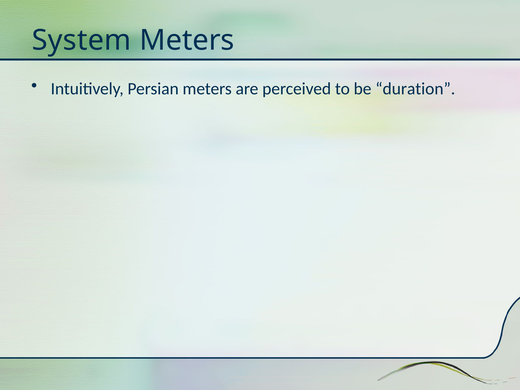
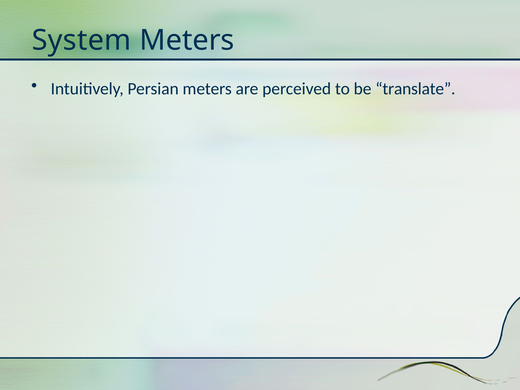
duration: duration -> translate (415, 89)
